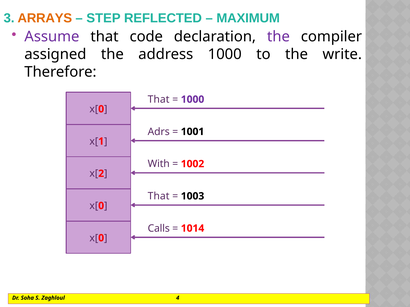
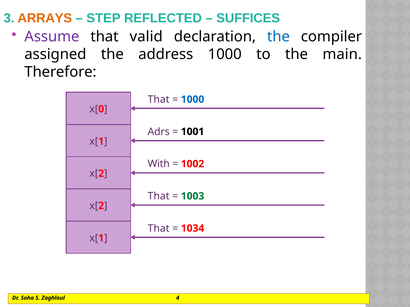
MAXIMUM: MAXIMUM -> SUFFICES (248, 18)
code: code -> valid (146, 37)
the colour: purple -> blue (278, 37)
write: write -> main (342, 54)
1000 colour: purple -> blue (193, 100)
1003 colour: black -> green (193, 196)
0: 0 -> 2 (101, 206)
Calls: Calls -> That (159, 229)
1014: 1014 -> 1034 (193, 229)
0: 0 -> 1 (101, 238)
